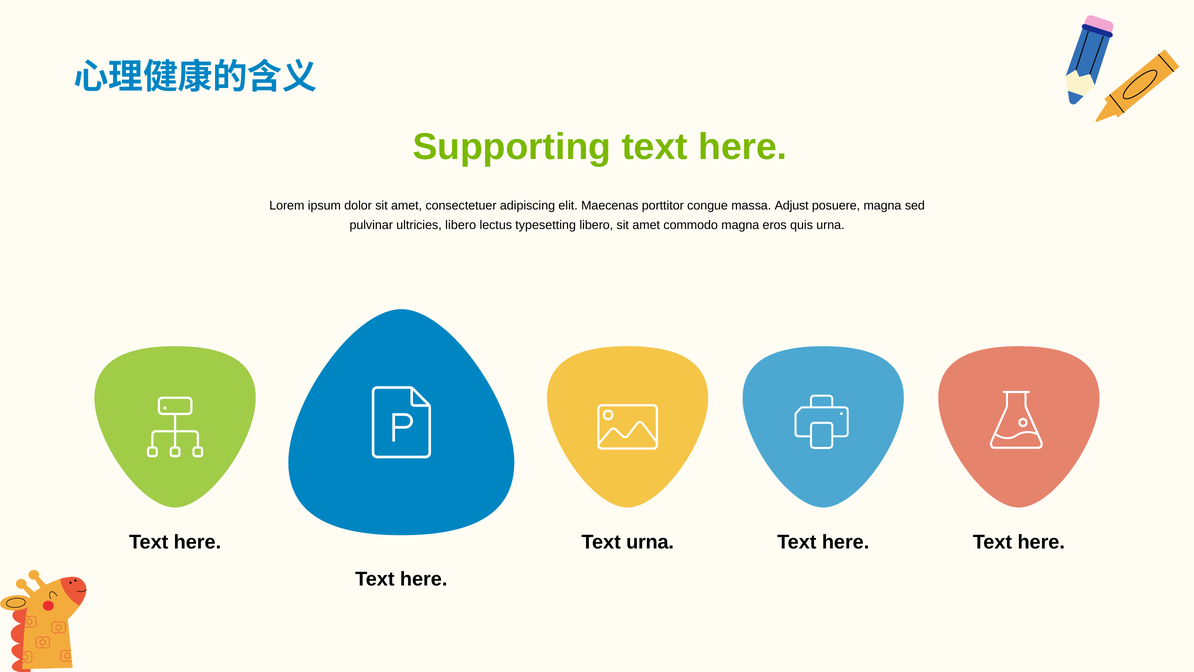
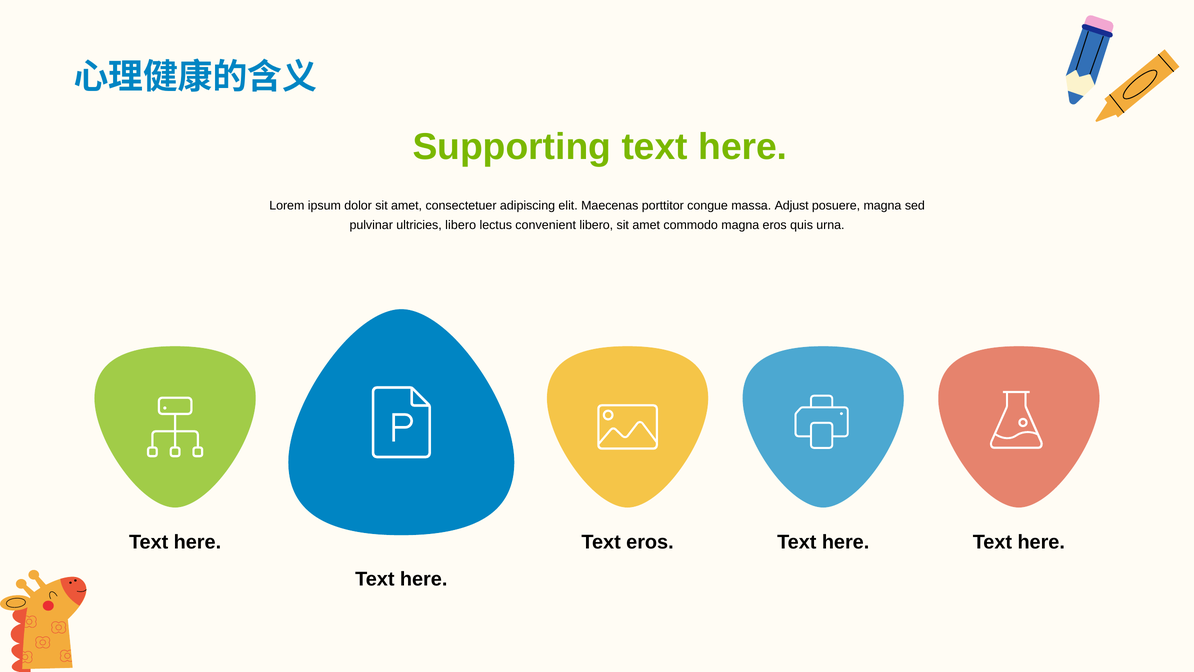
typesetting: typesetting -> convenient (546, 225)
Text urna: urna -> eros (650, 542)
